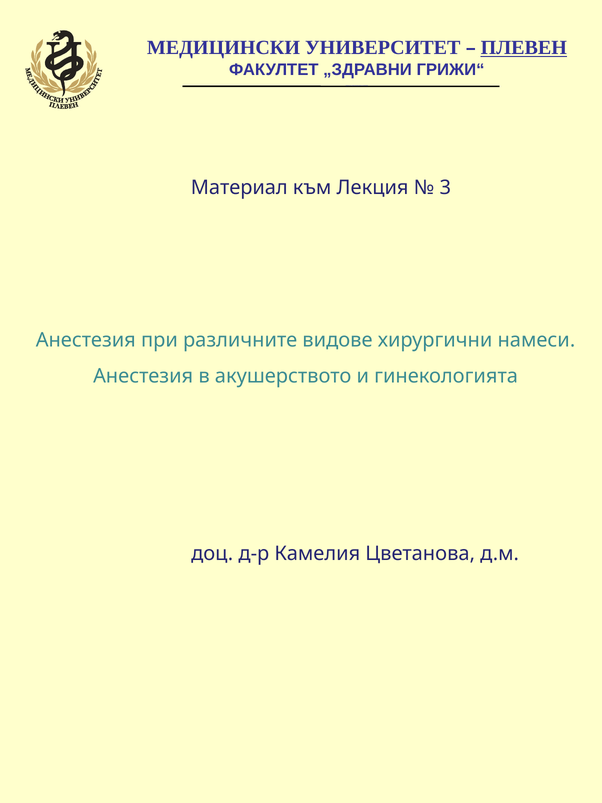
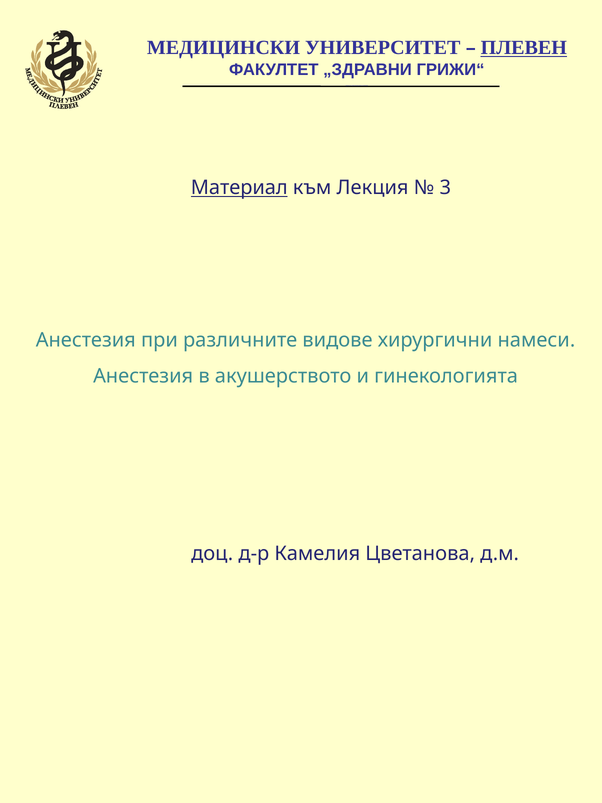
Материал underline: none -> present (239, 188)
